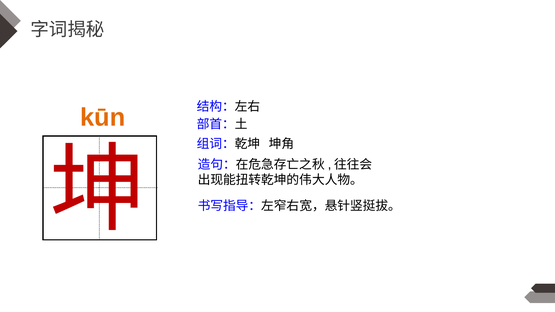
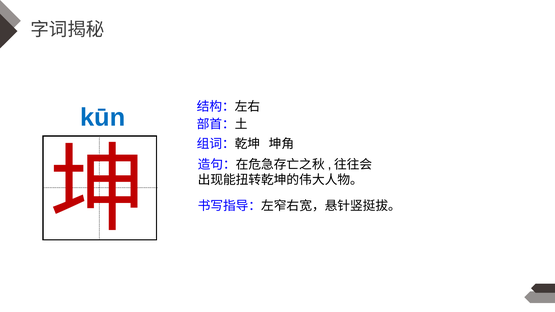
kūn colour: orange -> blue (103, 118)
